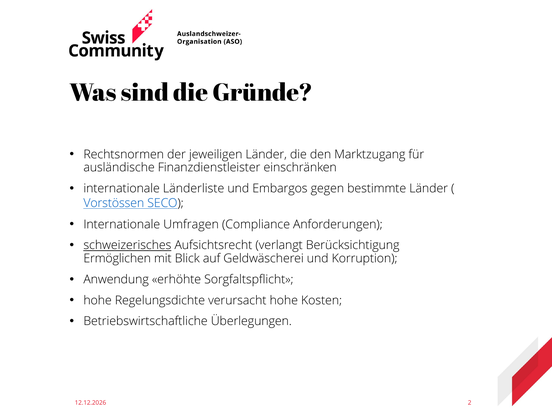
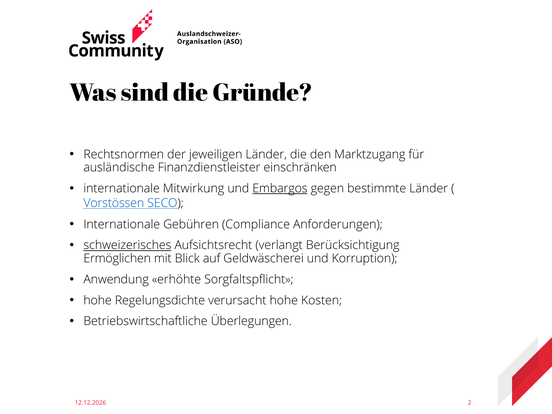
Länderliste: Länderliste -> Mitwirkung (194, 188)
Embargos underline: none -> present (280, 188)
Umfragen: Umfragen -> Gebühren (191, 224)
